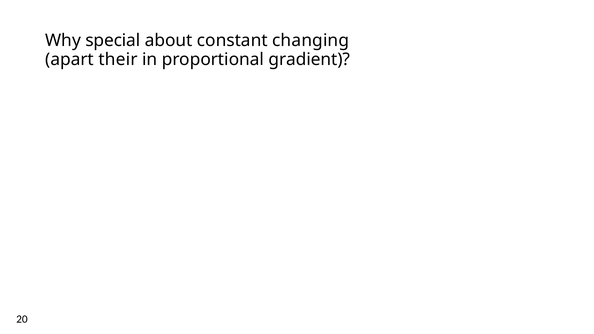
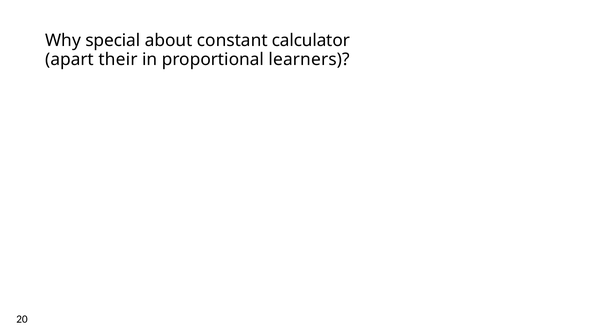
changing: changing -> calculator (311, 41)
gradient: gradient -> learners (309, 59)
